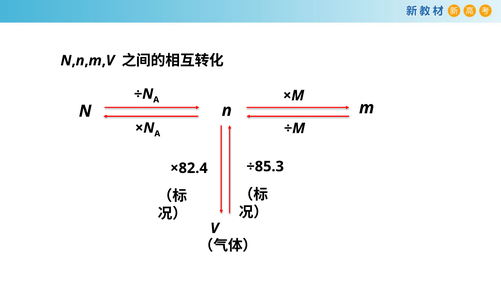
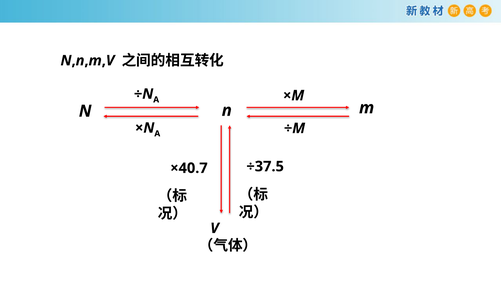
÷85.3: ÷85.3 -> ÷37.5 (265, 166)
×82.4: ×82.4 -> ×40.7 (189, 168)
